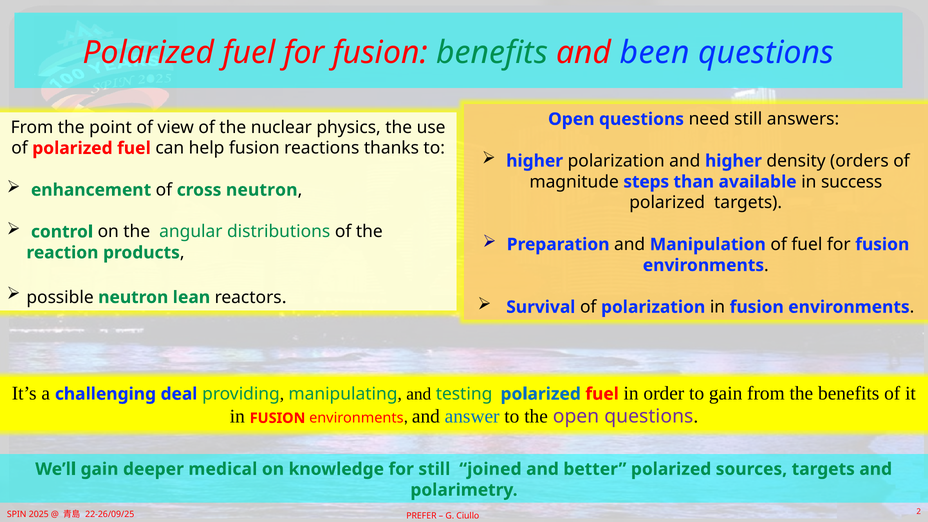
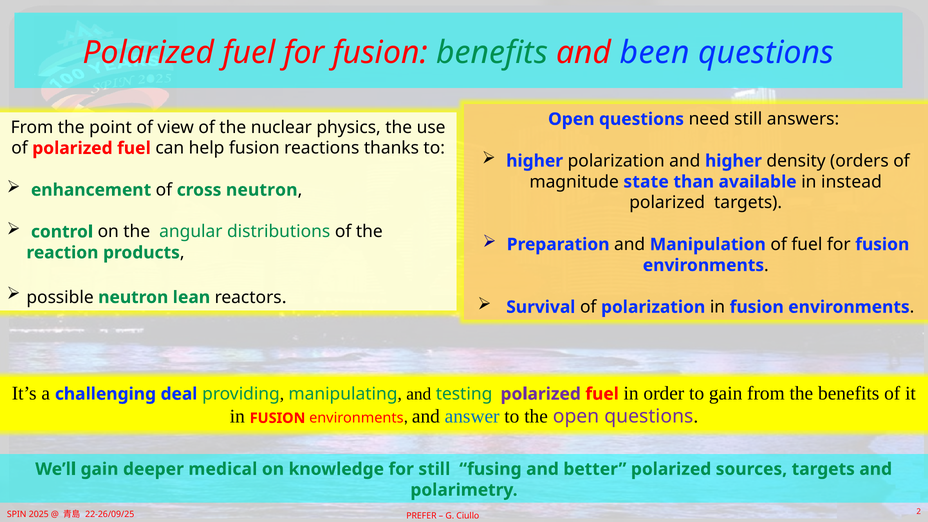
steps: steps -> state (646, 182)
success: success -> instead (851, 182)
polarized colour: blue -> purple (541, 394)
joined: joined -> fusing (490, 469)
